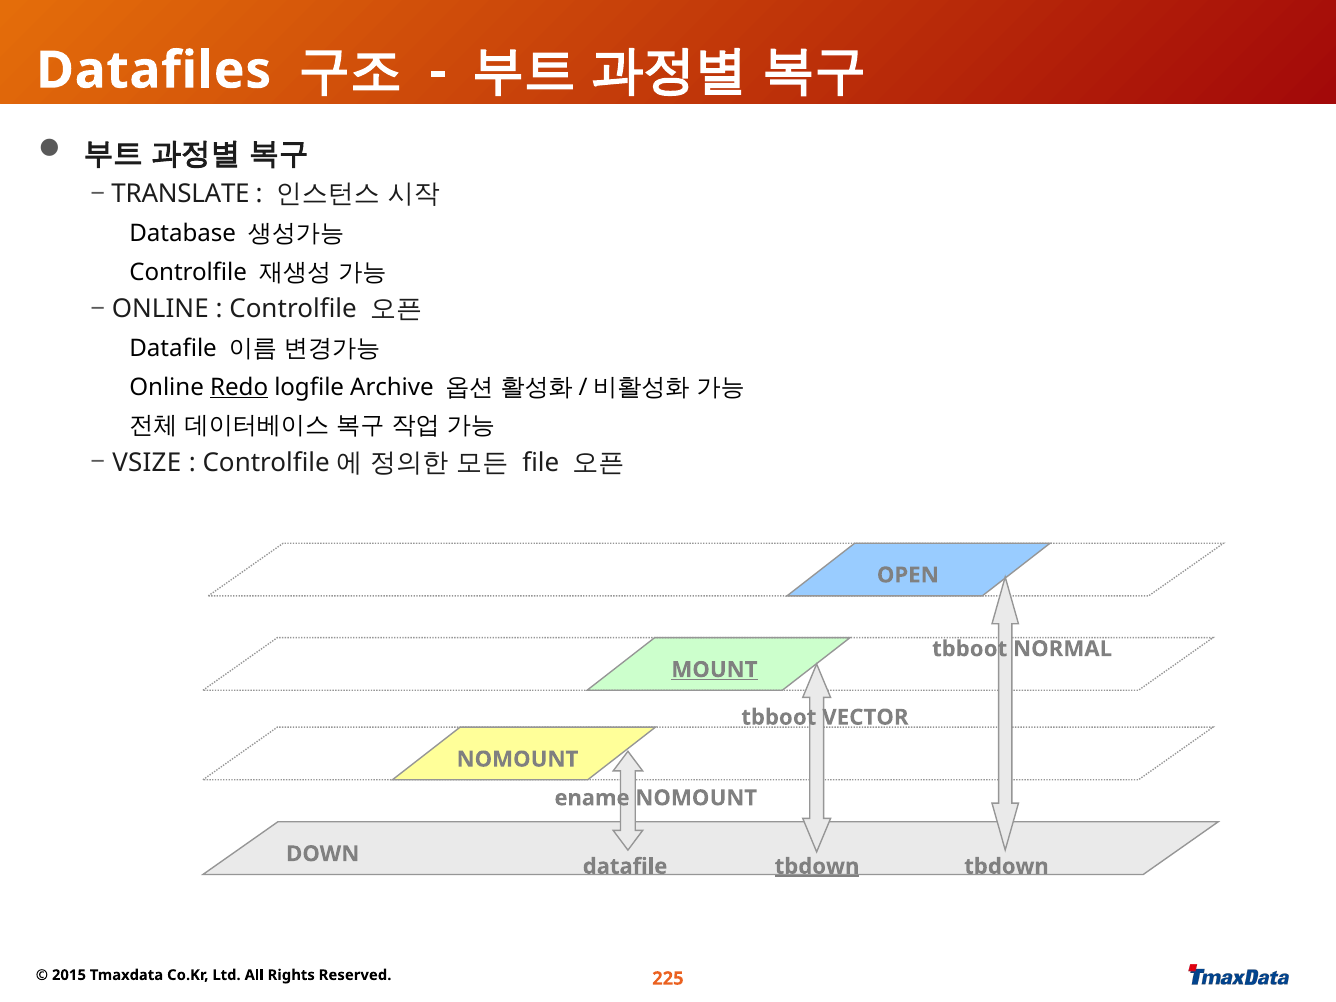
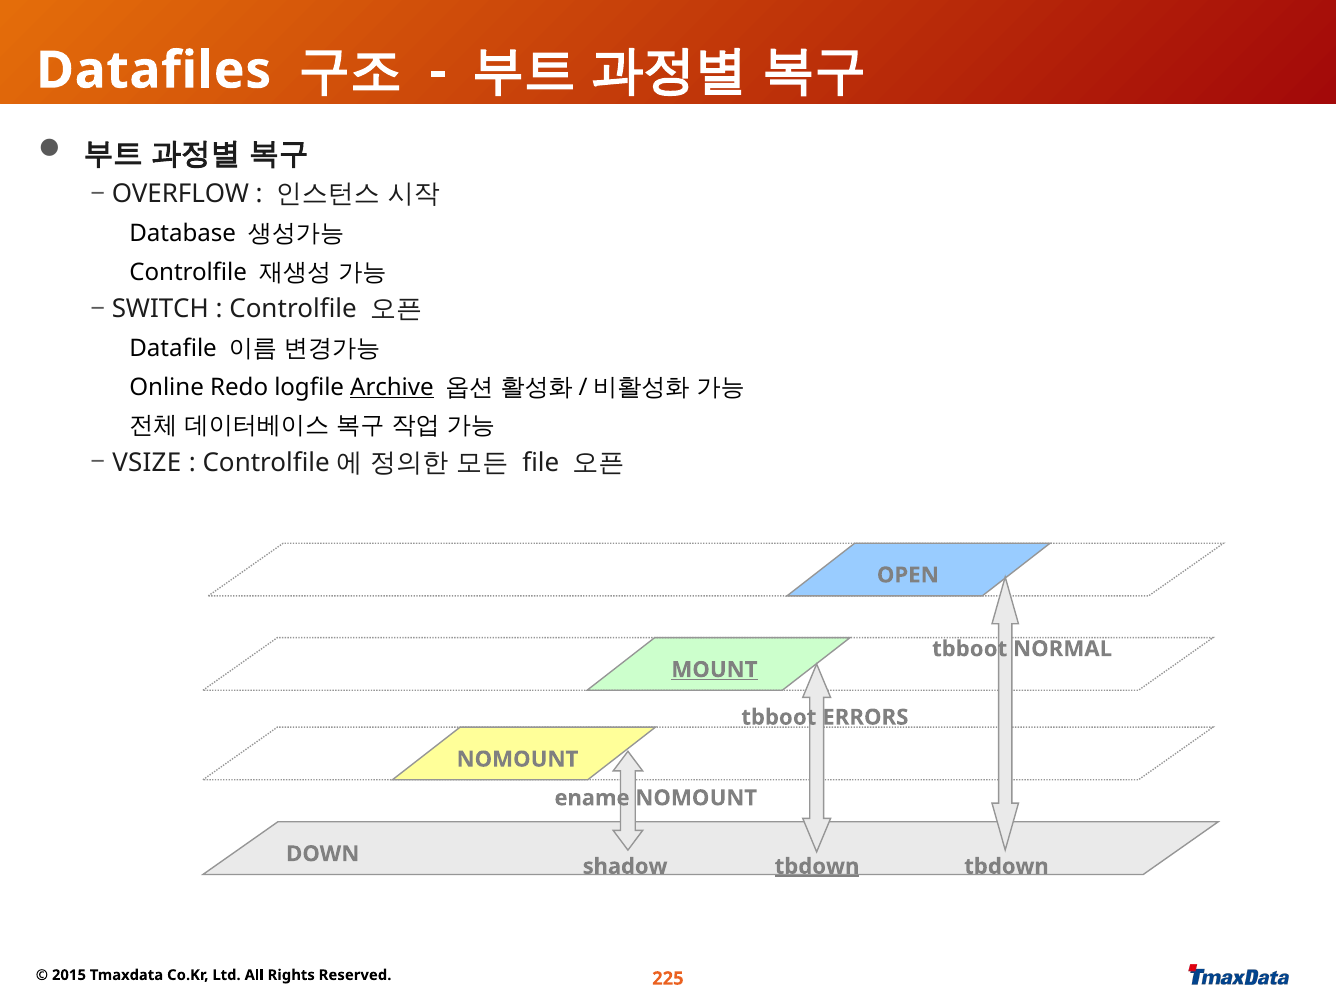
TRANSLATE: TRANSLATE -> OVERFLOW (180, 194)
ONLINE: ONLINE -> SWITCH (160, 309)
Redo underline: present -> none (239, 387)
Archive underline: none -> present (392, 387)
VECTOR: VECTOR -> ERRORS (865, 717)
datafile: datafile -> shadow (625, 866)
